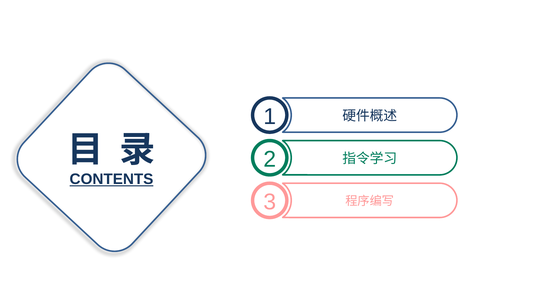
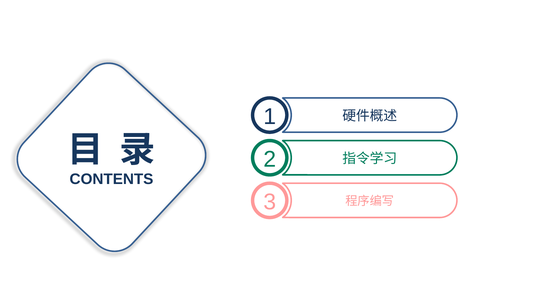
CONTENTS underline: present -> none (111, 179)
